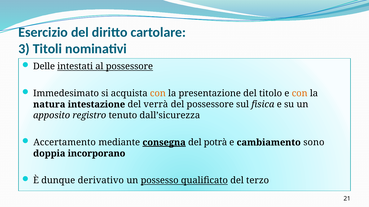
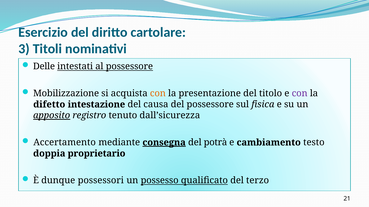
Immedesimato: Immedesimato -> Mobilizzazione (66, 94)
con colour: orange -> purple (300, 94)
natura: natura -> difetto (49, 105)
verrà: verrà -> causa (156, 105)
apposito underline: none -> present (52, 116)
sono: sono -> testo (314, 143)
incorporano: incorporano -> proprietario (97, 154)
derivativo: derivativo -> possessori (101, 181)
